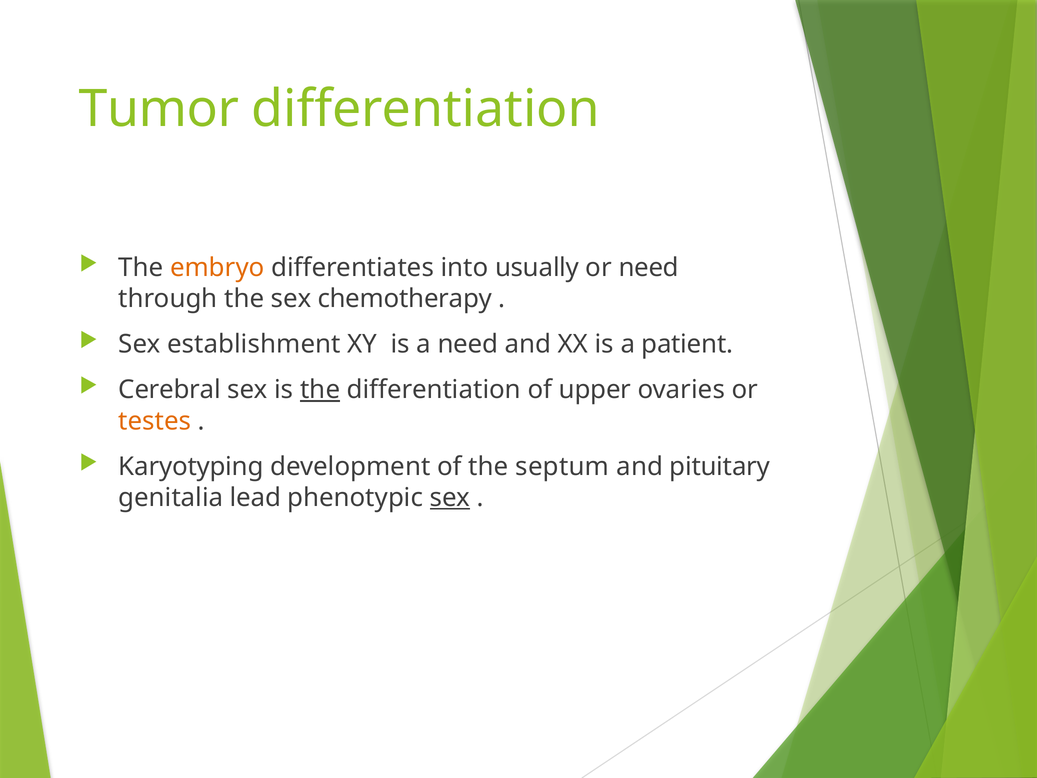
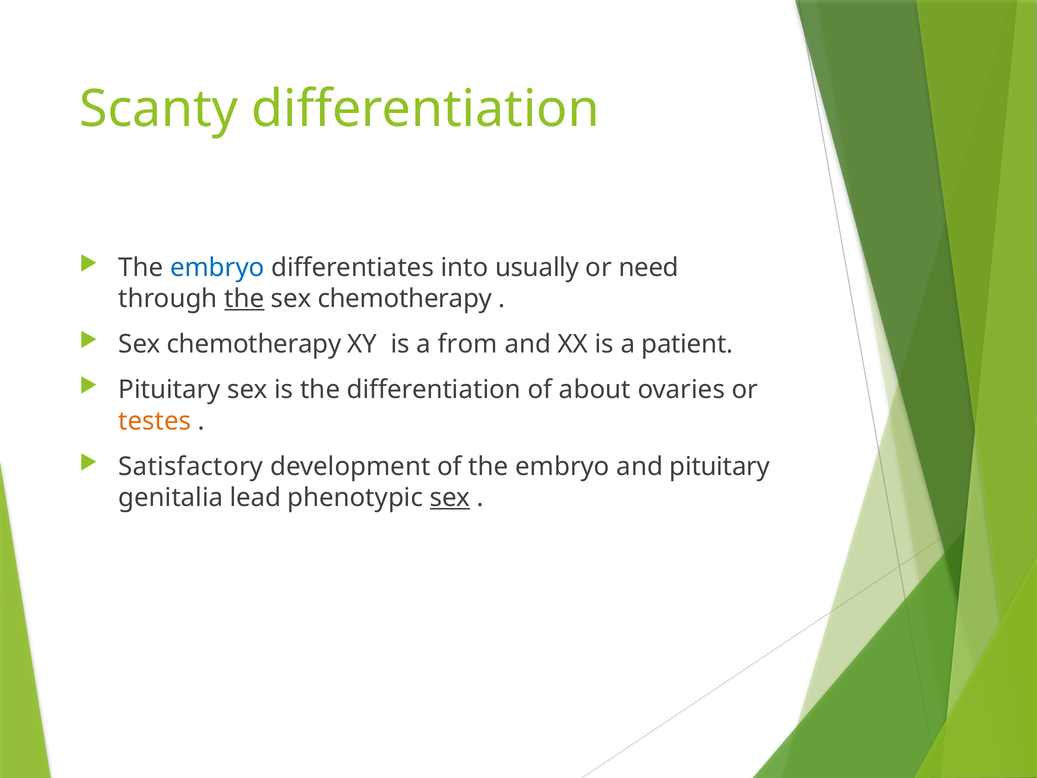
Tumor: Tumor -> Scanty (159, 109)
embryo colour: orange -> blue (217, 268)
the underline: none -> present (244, 299)
establishment: establishment -> chemotherapy (254, 344)
a need: need -> from (468, 344)
Cerebral: Cerebral -> Pituitary (170, 390)
the underline: present -> none (320, 390)
upper: upper -> about (595, 390)
Karyotyping: Karyotyping -> Satisfactory (191, 466)
of the septum: septum -> embryo (562, 466)
